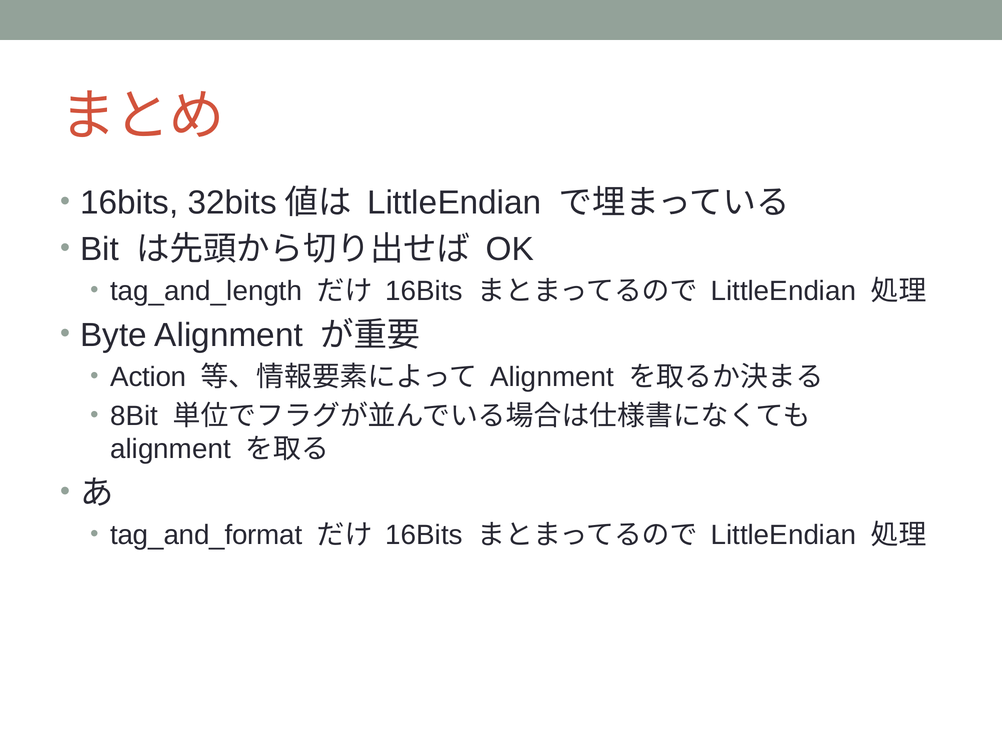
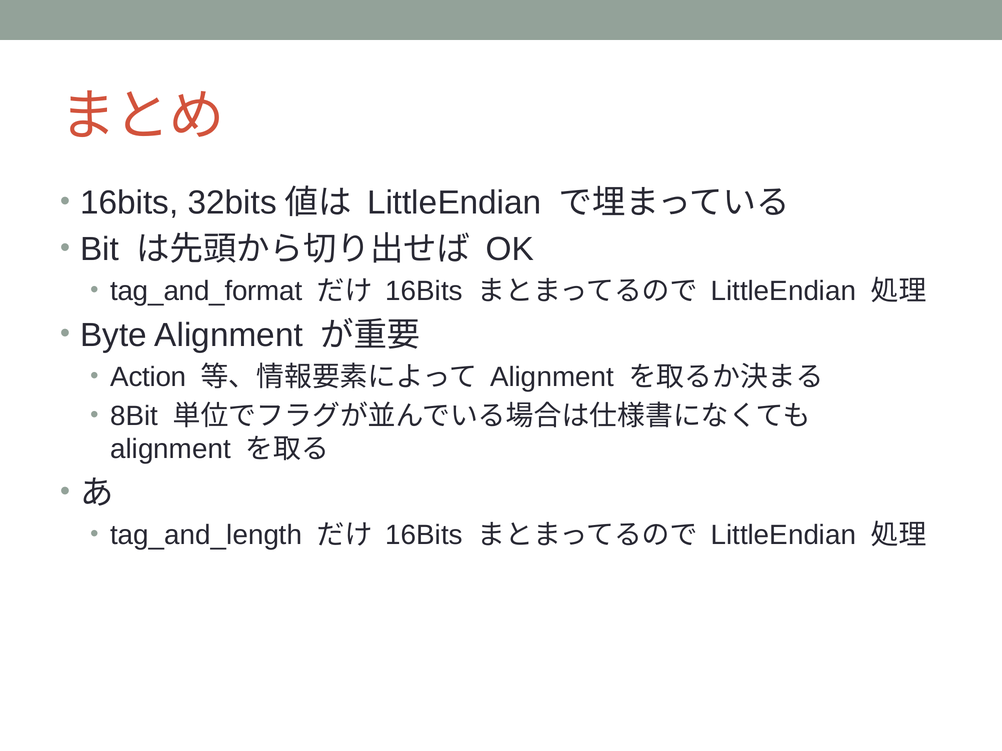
tag_and_length: tag_and_length -> tag_and_format (206, 291)
tag_and_format: tag_and_format -> tag_and_length (206, 535)
